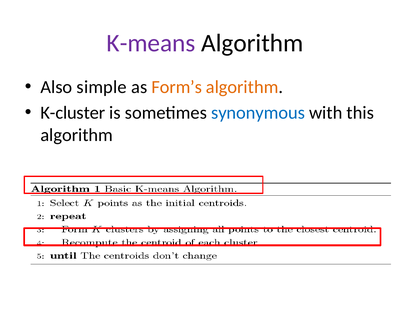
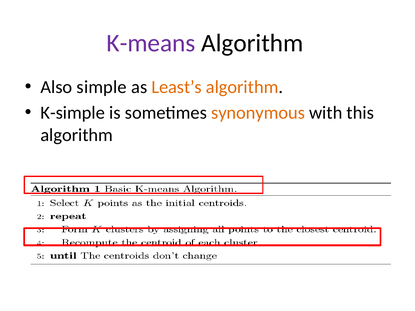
Form’s: Form’s -> Least’s (177, 87)
K-cluster: K-cluster -> K-simple (73, 113)
synonymous colour: blue -> orange (258, 113)
